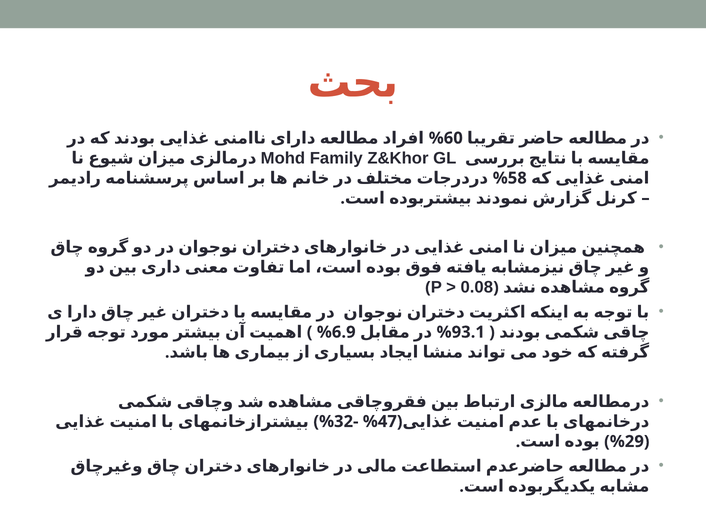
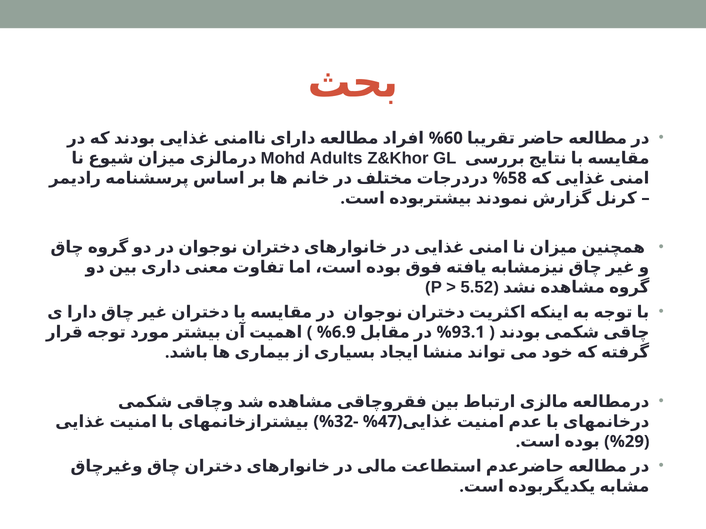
Family: Family -> Adults (336, 158)
0.08: 0.08 -> 5.52 (477, 288)
